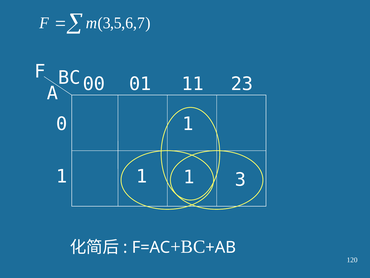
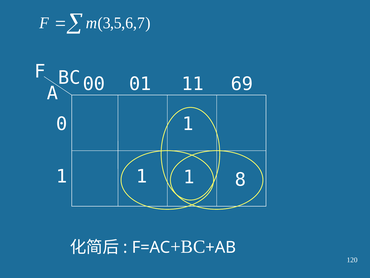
23: 23 -> 69 (242, 84)
1 3: 3 -> 8 (240, 179)
